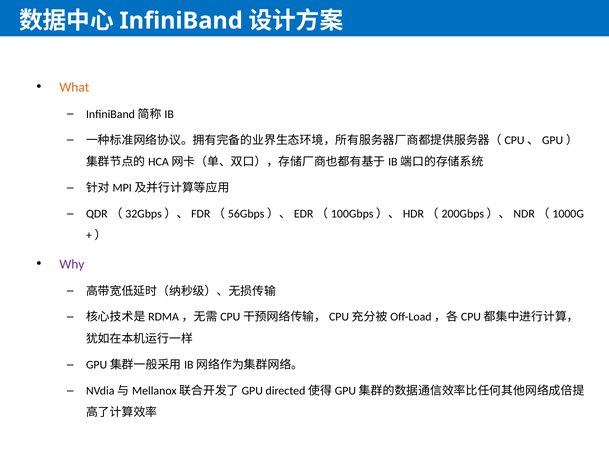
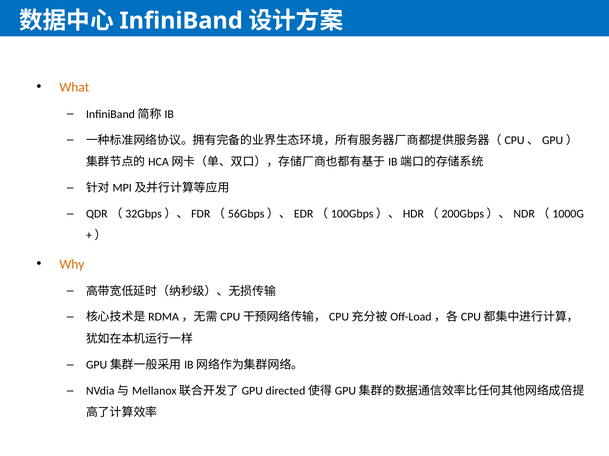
Why colour: purple -> orange (72, 265)
